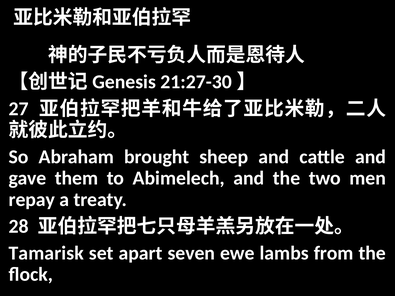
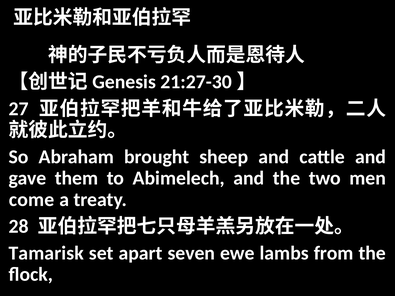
repay: repay -> come (32, 200)
